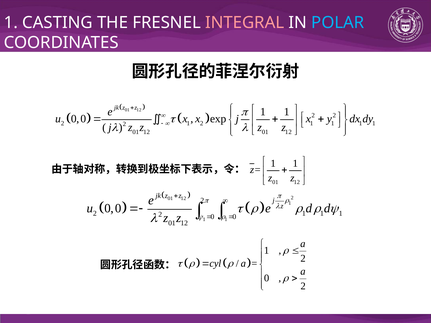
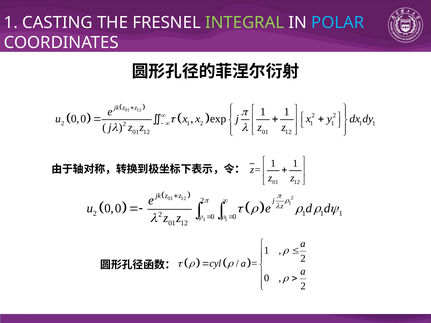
INTEGRAL colour: pink -> light green (245, 23)
